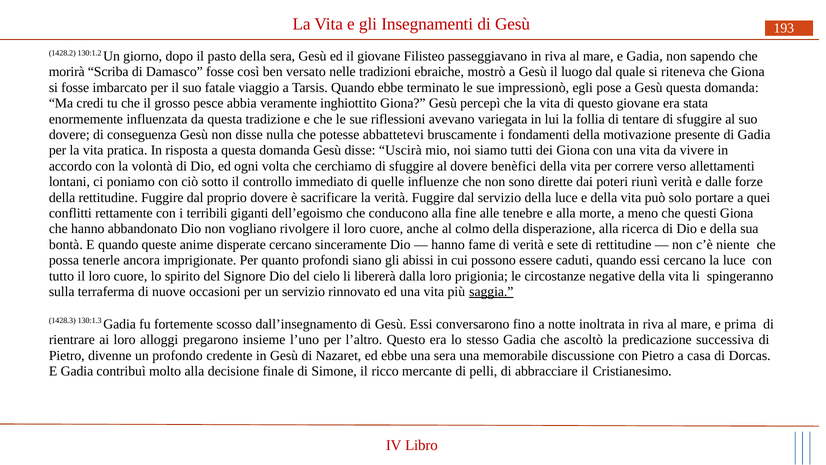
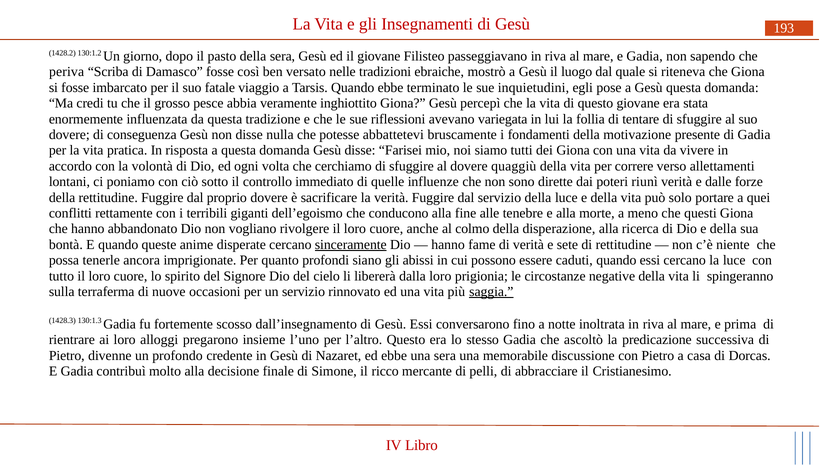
morirà: morirà -> periva (67, 72)
impressionò: impressionò -> inquietudini (533, 88)
Uscirà: Uscirà -> Farisei (400, 150)
benèfici: benèfici -> quaggiù (514, 166)
sinceramente underline: none -> present (351, 245)
